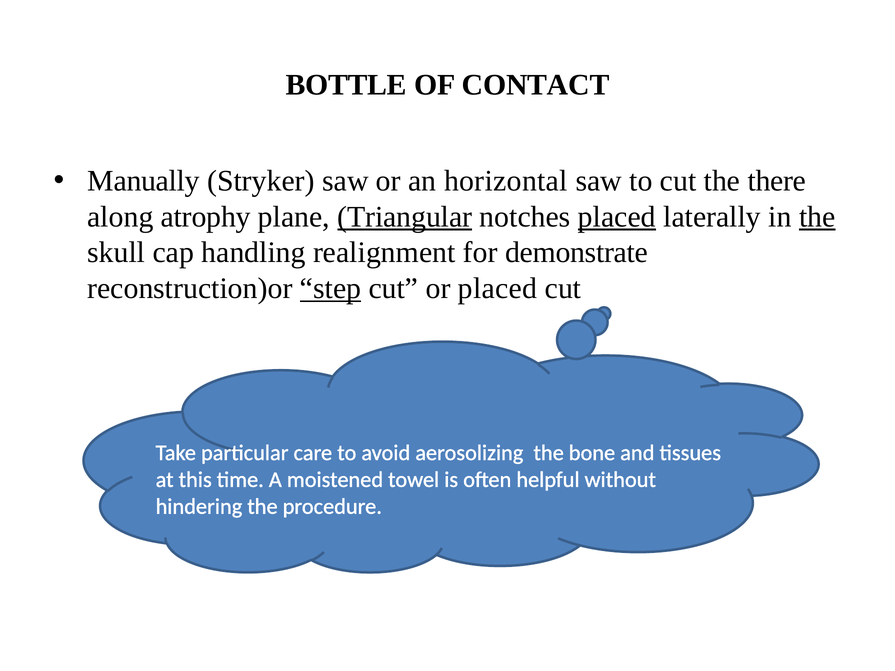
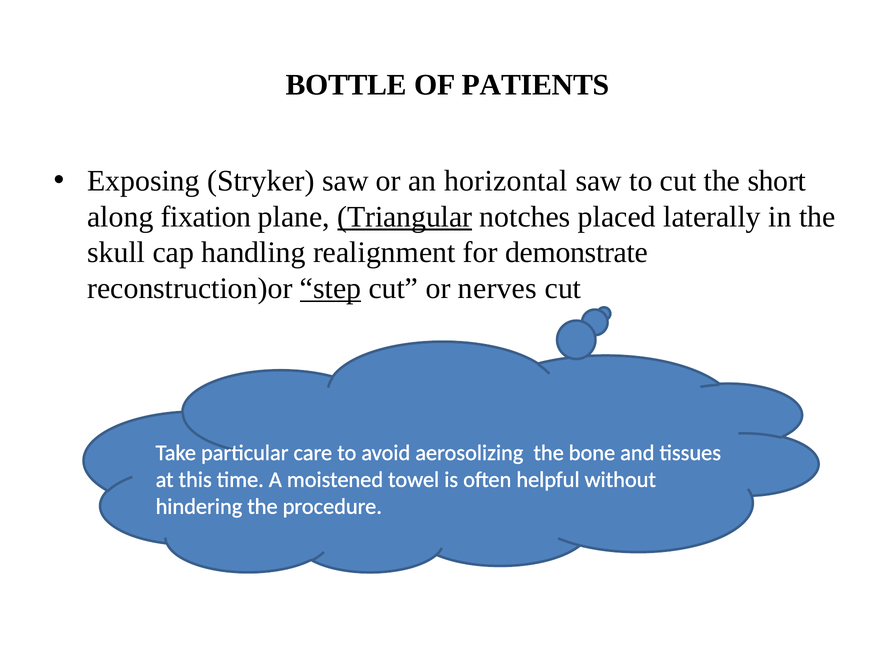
CONTACT: CONTACT -> PATIENTS (536, 85)
Manually: Manually -> Exposing (143, 181)
there: there -> short (777, 181)
atrophy: atrophy -> fixation (206, 217)
placed underline: present -> none (617, 217)
the underline: present -> none (817, 217)
or placed: placed -> nerves (498, 288)
